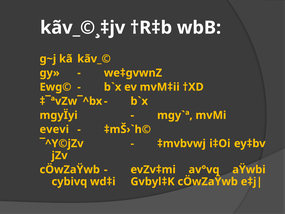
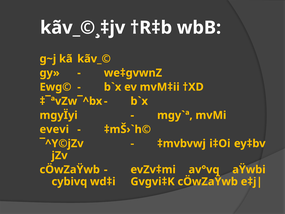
Gvbyl‡K: Gvbyl‡K -> Gvgvi‡K (153, 181)
